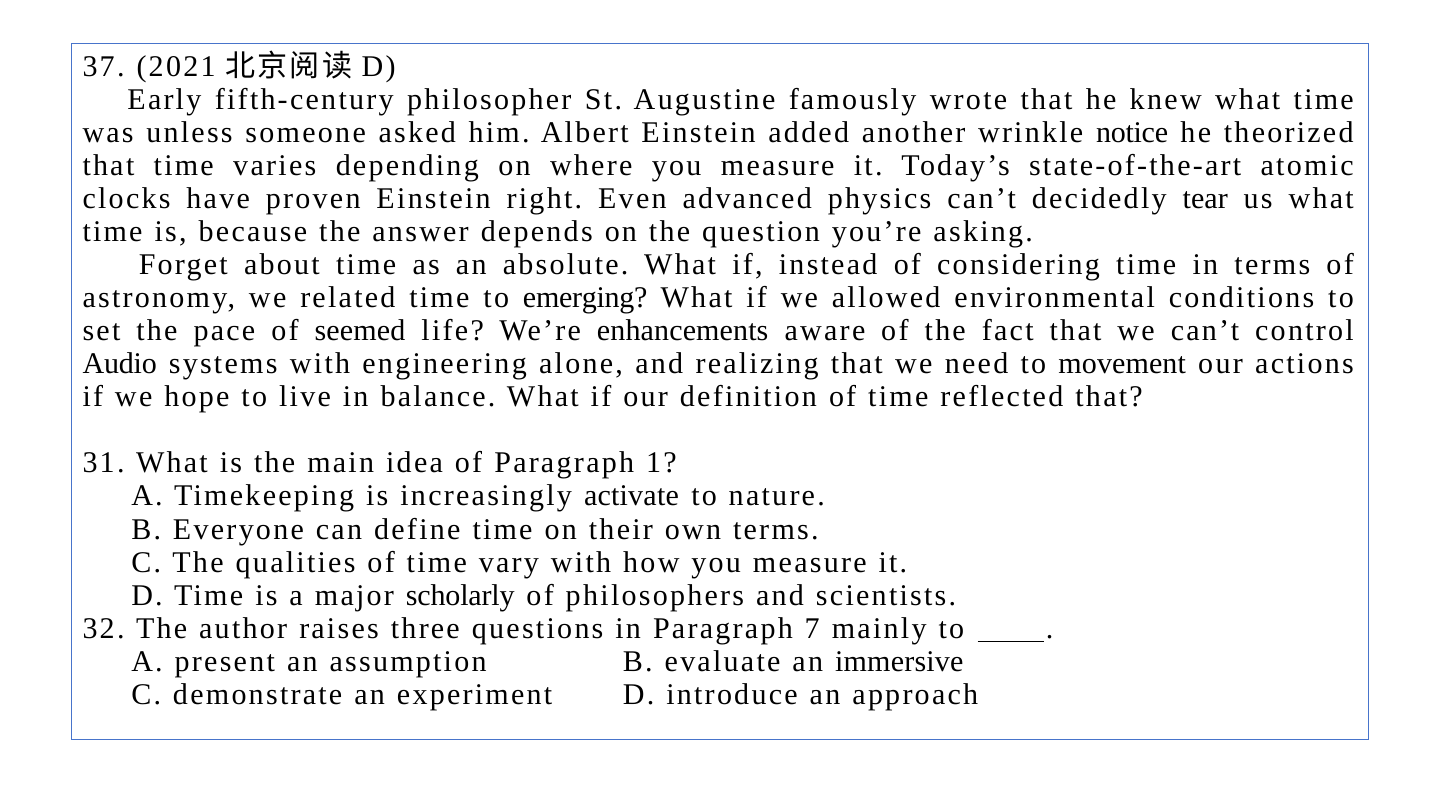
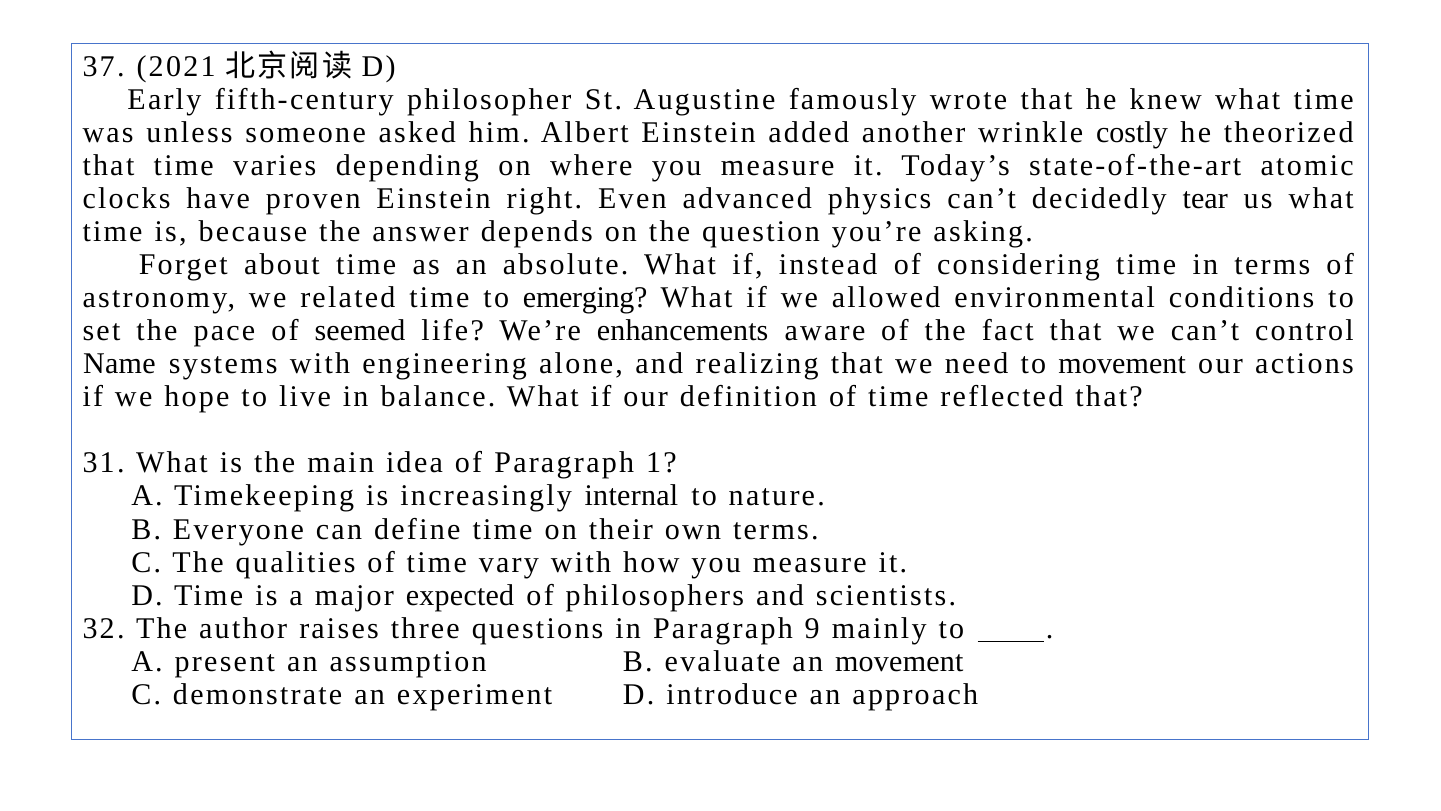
notice: notice -> costly (1132, 133)
Audio: Audio -> Name (119, 364)
activate: activate -> internal (631, 496)
scholarly: scholarly -> expected (460, 595)
7: 7 -> 9 (812, 628)
an immersive: immersive -> movement (899, 661)
